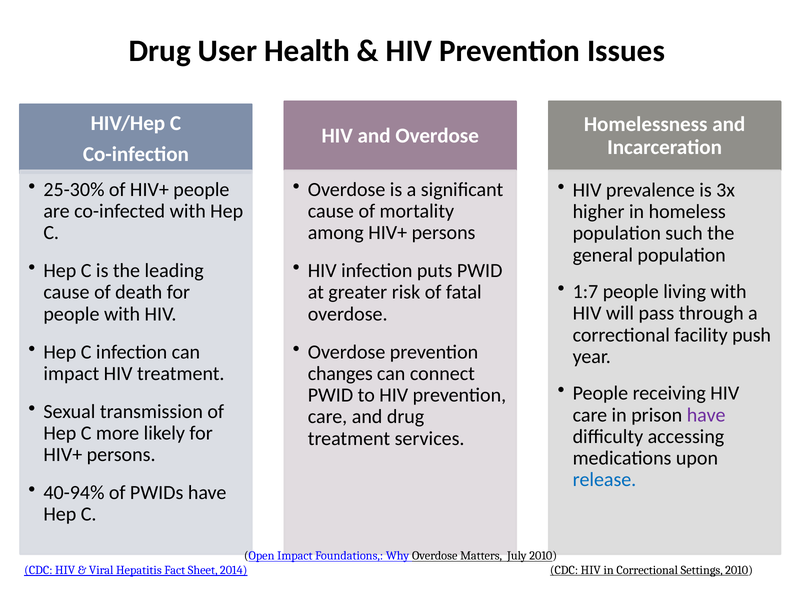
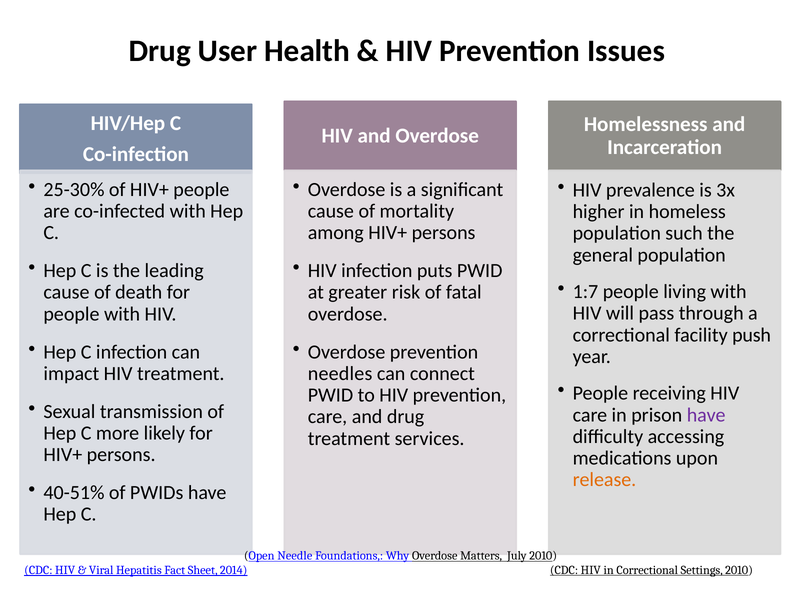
changes: changes -> needles (340, 373)
release colour: blue -> orange (604, 480)
40-94%: 40-94% -> 40-51% (74, 493)
Open Impact: Impact -> Needle (295, 556)
